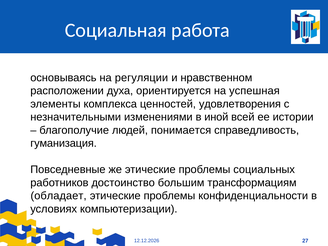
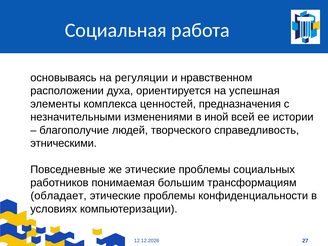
удовлетворения: удовлетворения -> предназначения (240, 104)
понимается: понимается -> творческого (181, 130)
гуманизация: гуманизация -> этническими (64, 143)
достоинство: достоинство -> понимаемая (123, 183)
